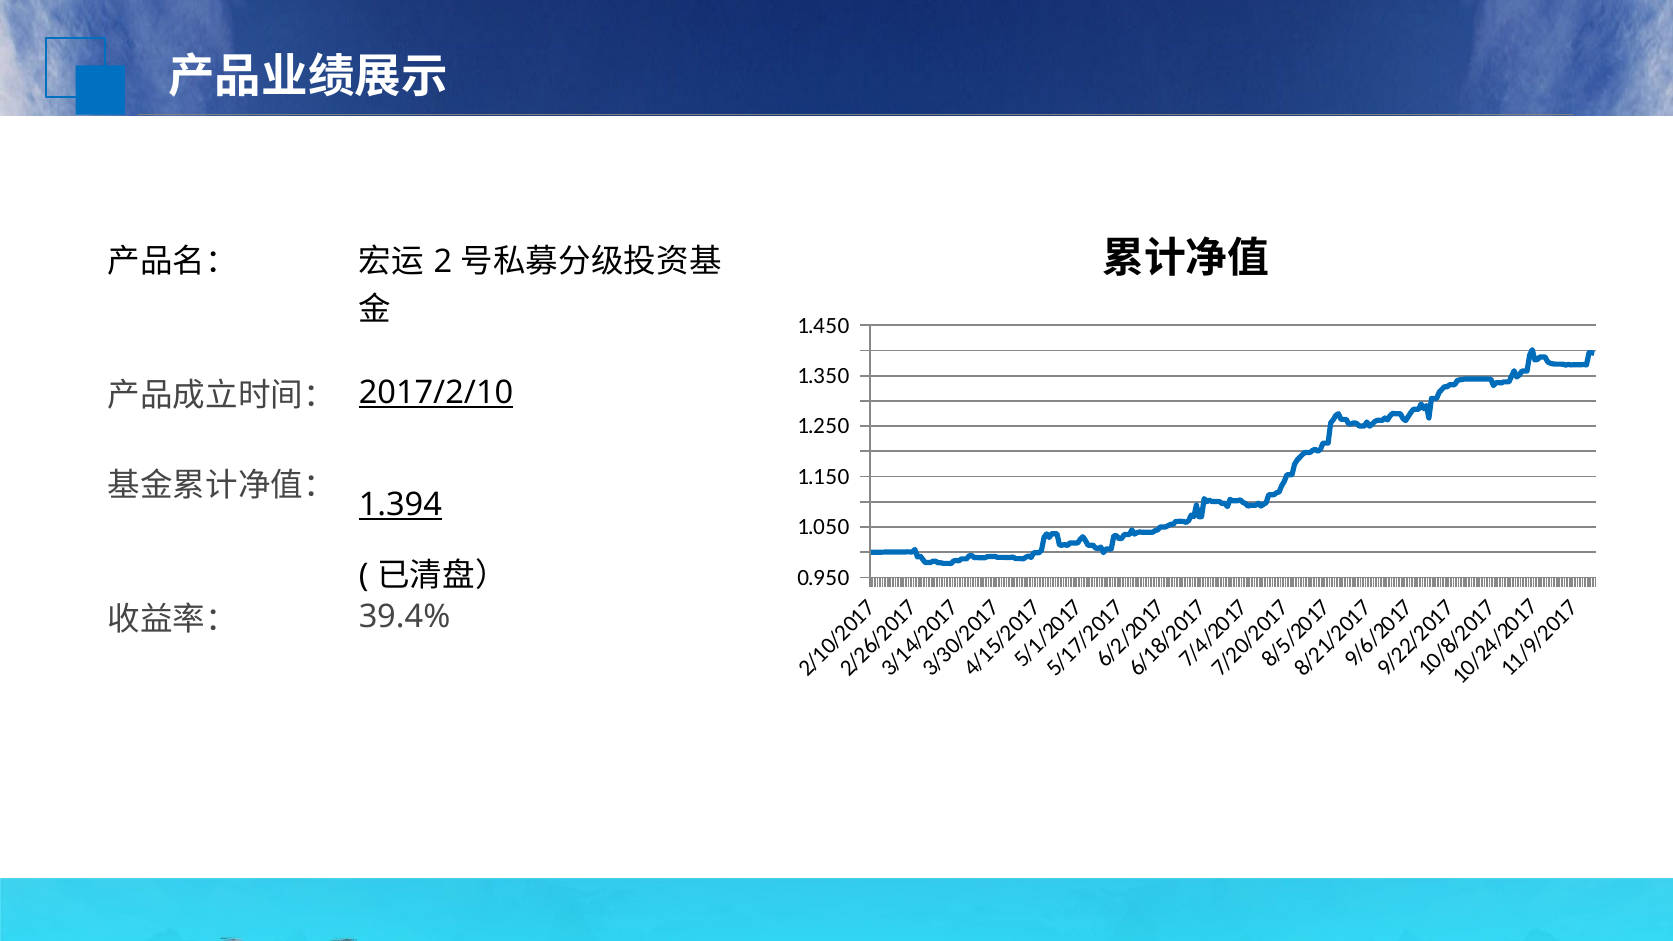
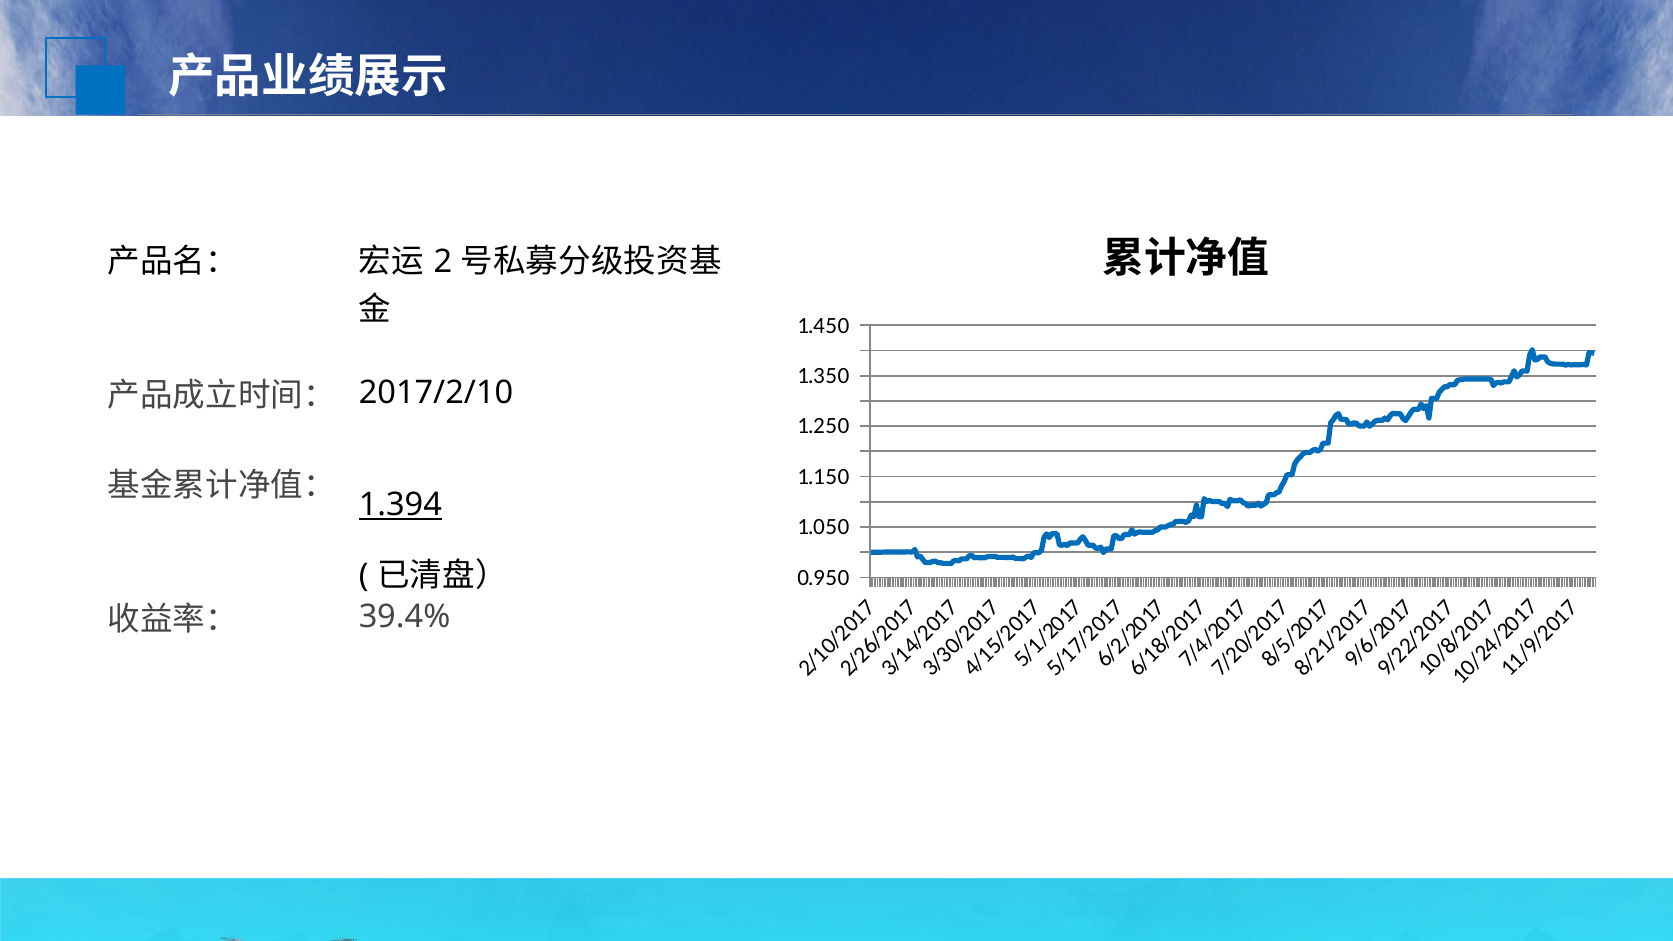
2017/2/10 underline: present -> none (436, 393)
